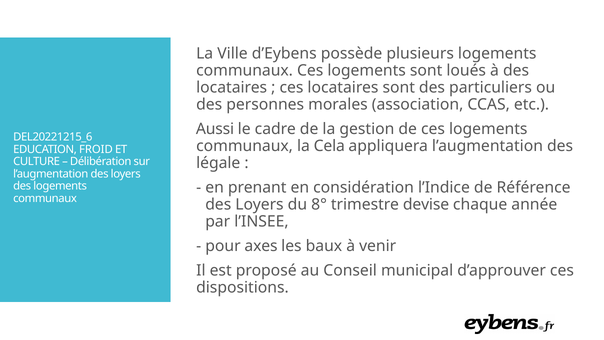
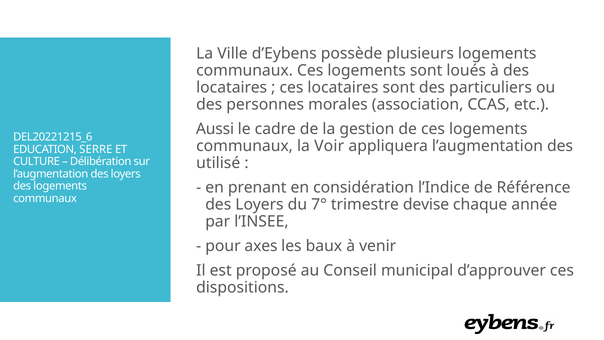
Cela: Cela -> Voir (329, 146)
FROID: FROID -> SERRE (96, 149)
légale: légale -> utilisé (218, 163)
8°: 8° -> 7° (319, 204)
